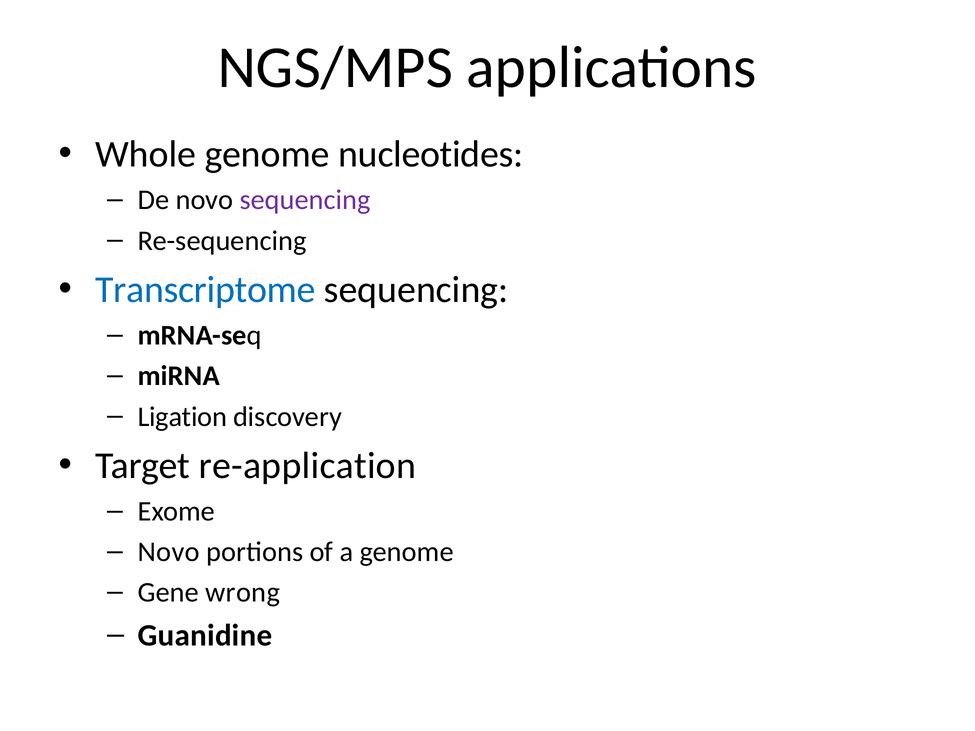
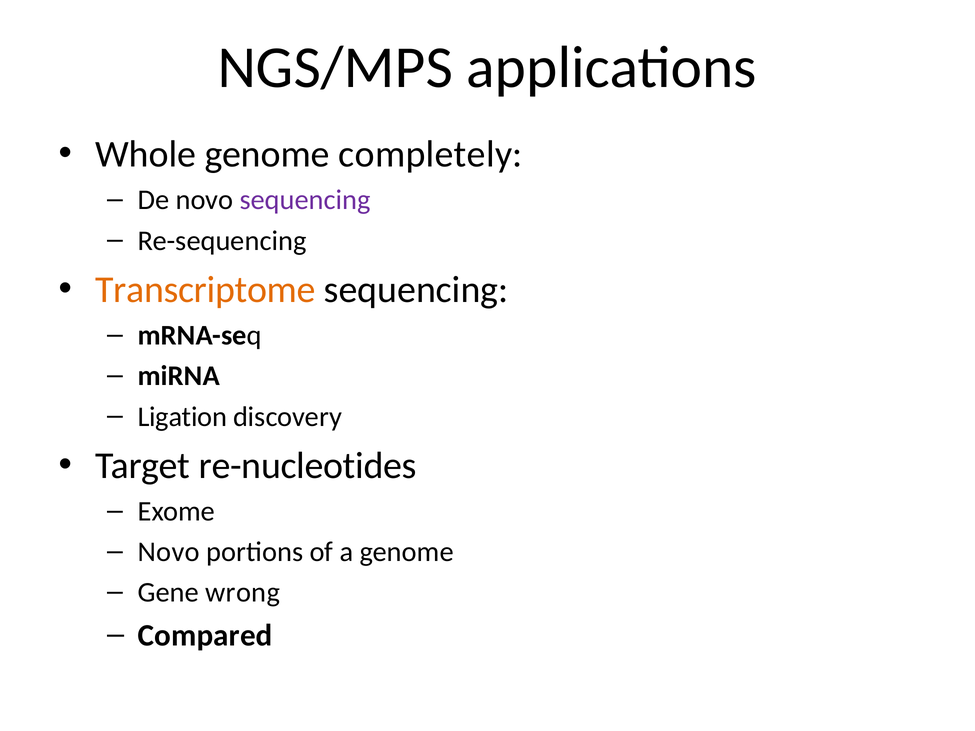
nucleotides: nucleotides -> completely (431, 154)
Transcriptome colour: blue -> orange (205, 290)
re-application: re-application -> re-nucleotides (308, 466)
Guanidine: Guanidine -> Compared (205, 636)
